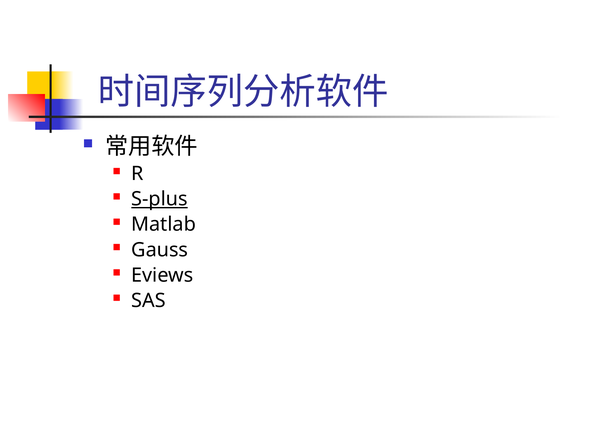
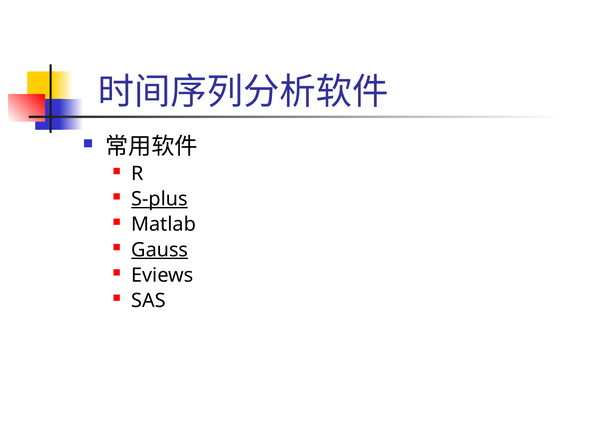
Gauss underline: none -> present (160, 250)
